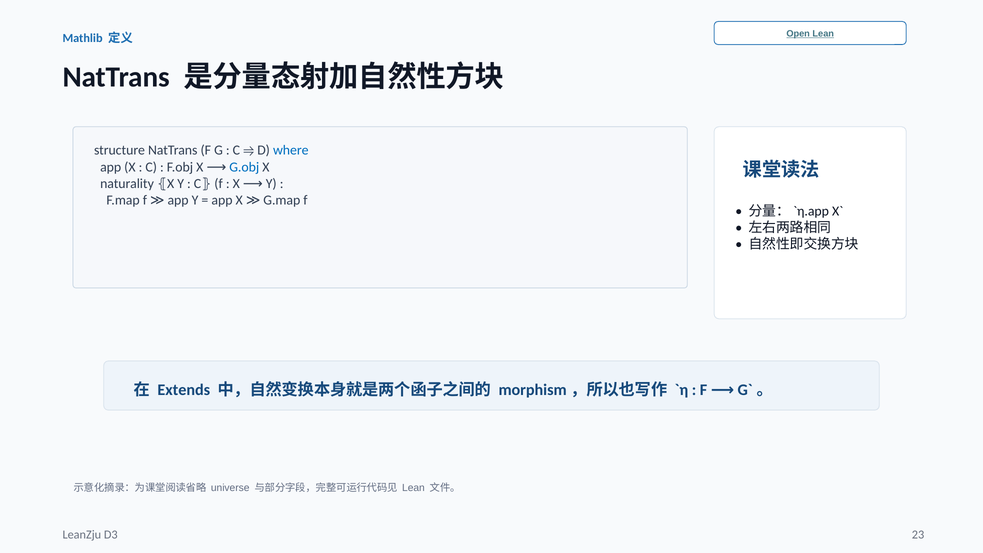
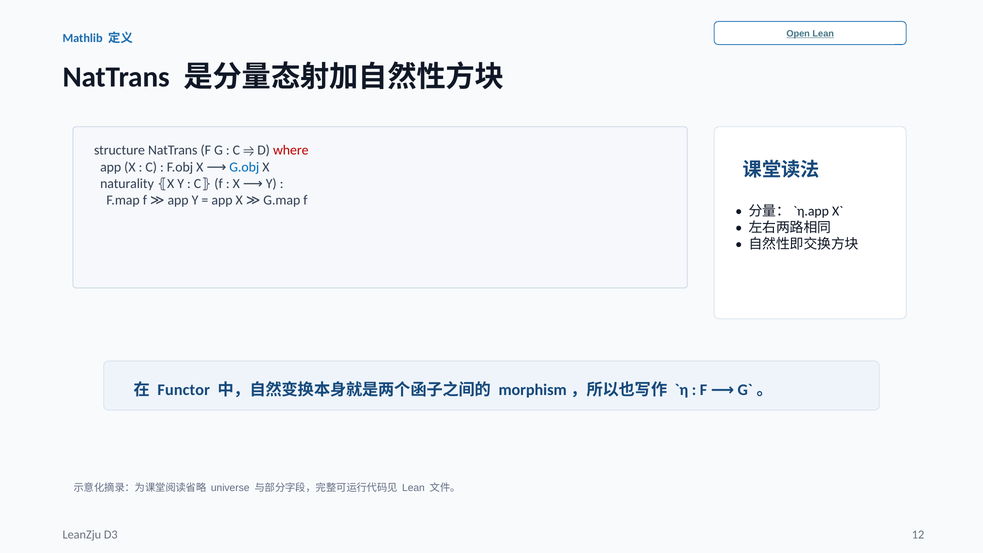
where colour: blue -> red (291, 150)
Extends: Extends -> Functor (184, 390)
23: 23 -> 12 (918, 535)
